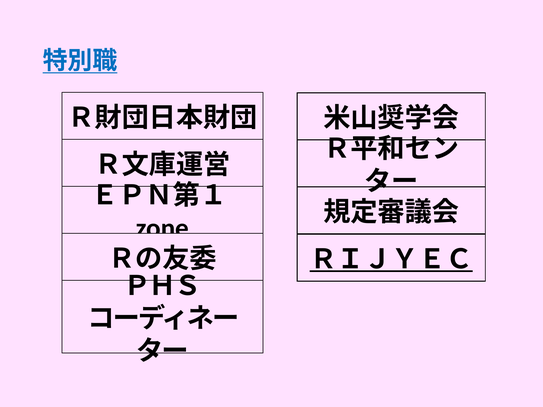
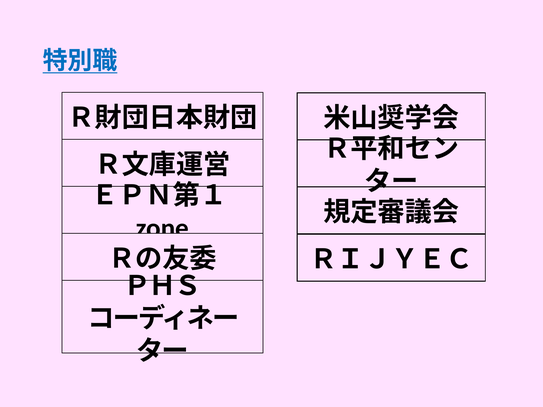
ＲＩＪＹＥＣ underline: present -> none (391, 260)
